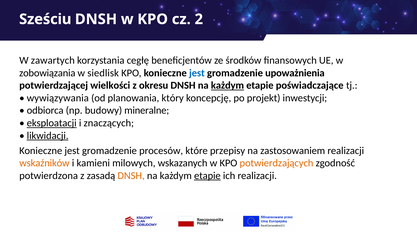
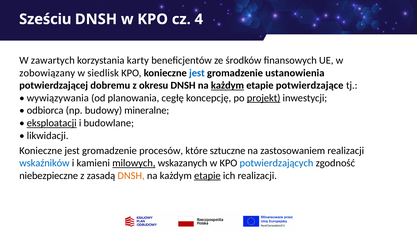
2: 2 -> 4 (199, 19)
cegłę: cegłę -> karty (138, 60)
zobowiązania: zobowiązania -> zobowiązany (47, 73)
upoważnienia: upoważnienia -> ustanowienia (295, 73)
wielkości: wielkości -> dobremu (110, 85)
poświadczające: poświadczające -> potwierdzające (310, 85)
który: który -> cegłę (173, 98)
projekt underline: none -> present (264, 98)
znaczących: znaczących -> budowlane (109, 123)
likwidacji underline: present -> none (48, 135)
przepisy: przepisy -> sztuczne (228, 150)
wskaźników colour: orange -> blue (44, 163)
milowych underline: none -> present (134, 163)
potwierdzających colour: orange -> blue (277, 163)
potwierdzona: potwierdzona -> niebezpieczne (49, 175)
